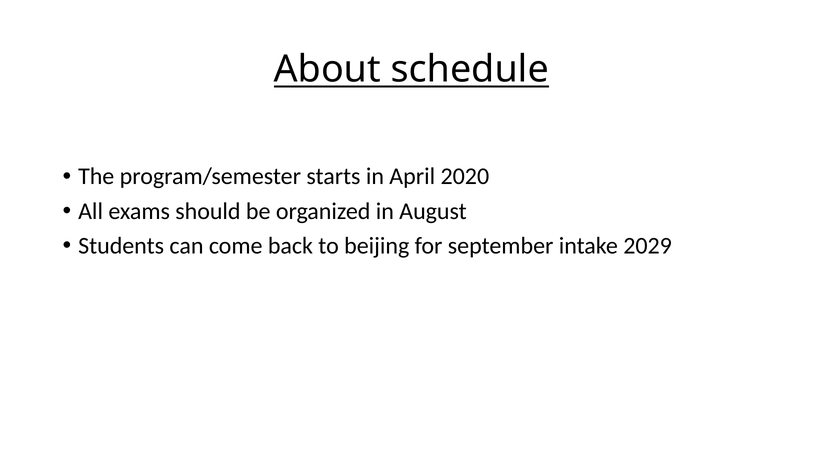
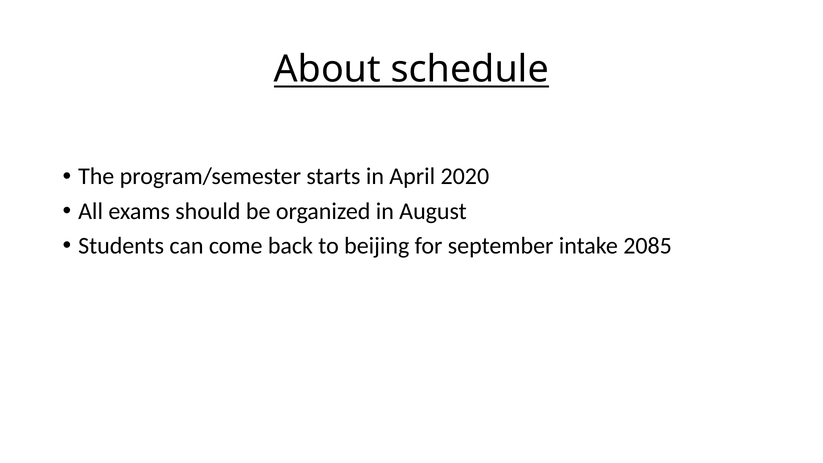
2029: 2029 -> 2085 (648, 246)
